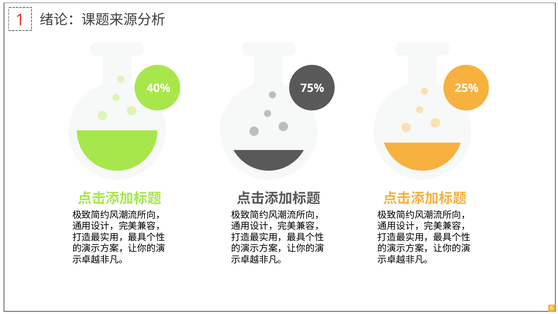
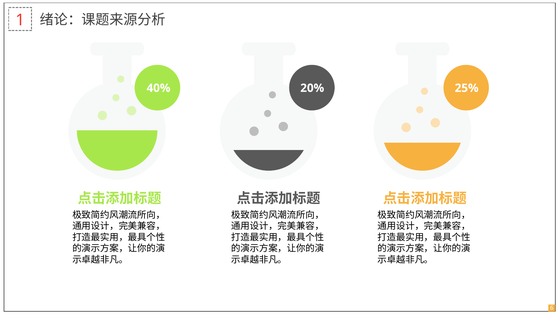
75%: 75% -> 20% (312, 88)
